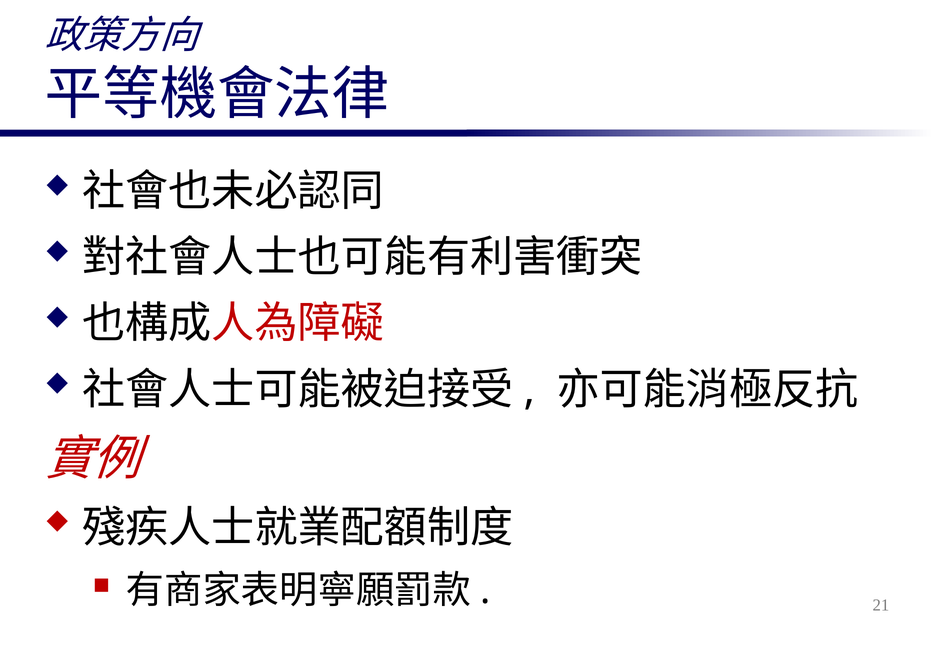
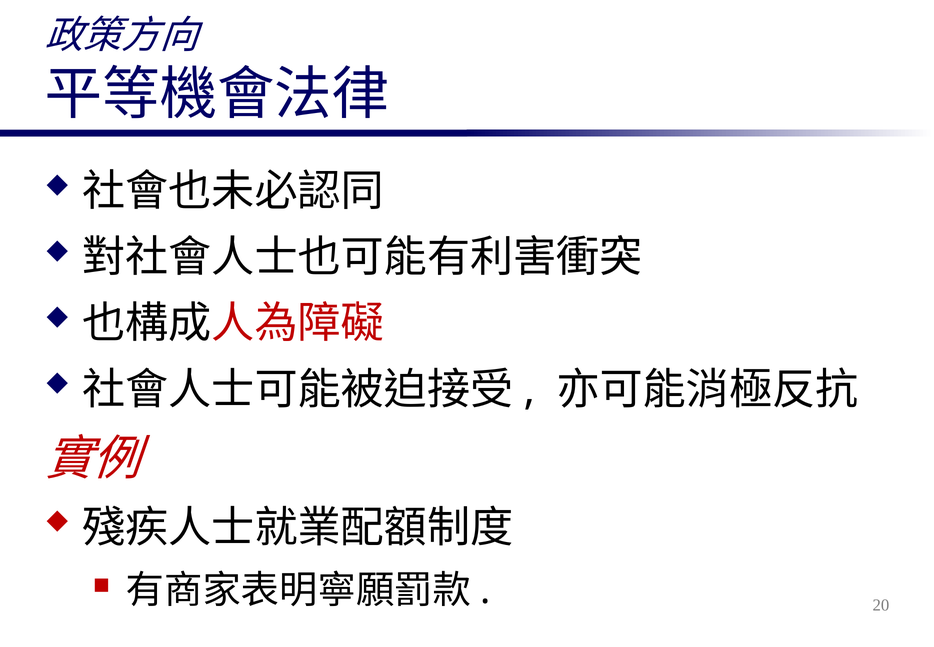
21: 21 -> 20 (881, 605)
